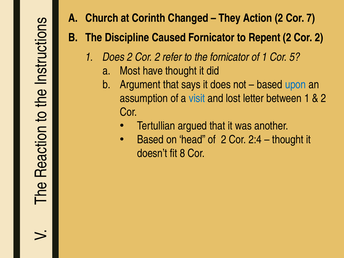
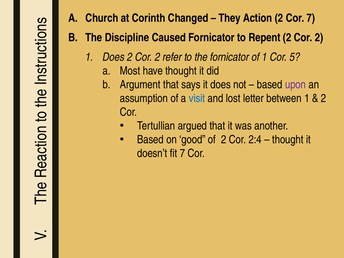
upon colour: blue -> purple (295, 85)
head: head -> good (192, 140)
fit 8: 8 -> 7 (182, 153)
